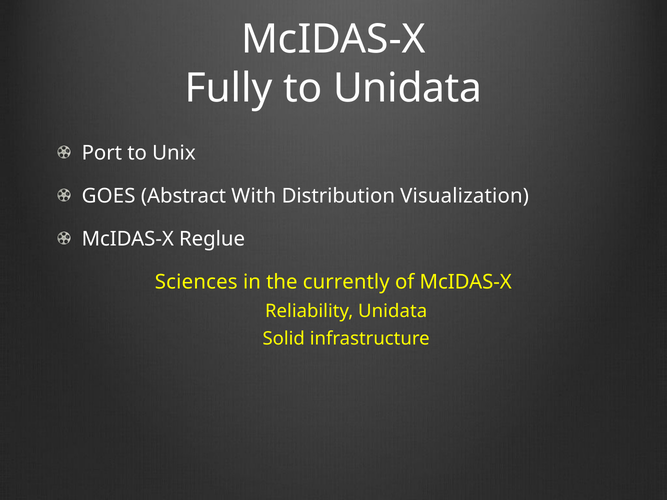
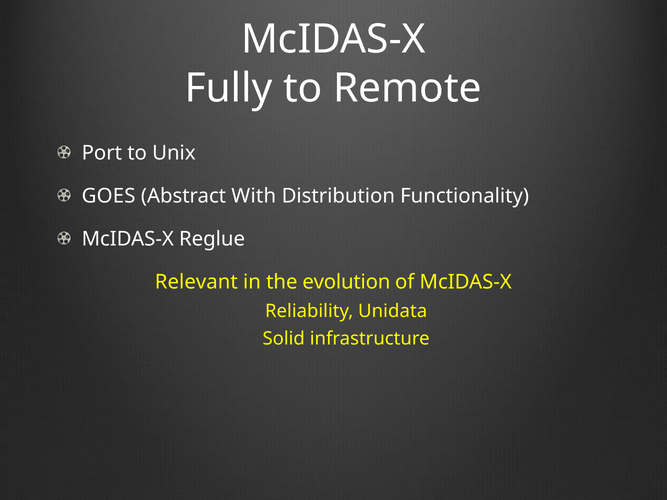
to Unidata: Unidata -> Remote (407, 88)
Visualization: Visualization -> Functionality (465, 196)
Sciences: Sciences -> Relevant (196, 282)
currently: currently -> evolution (346, 282)
